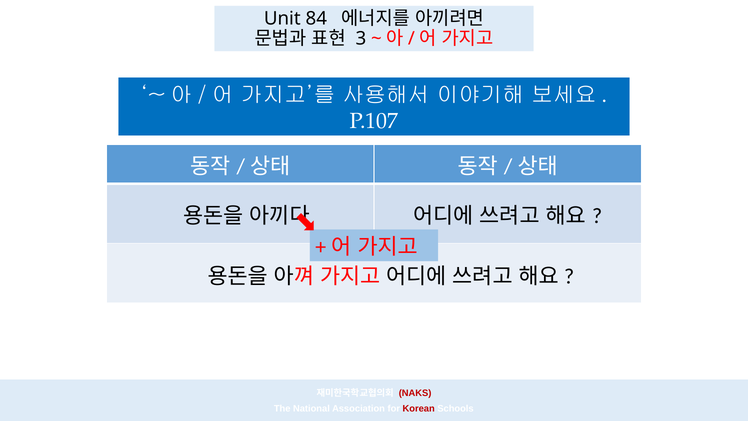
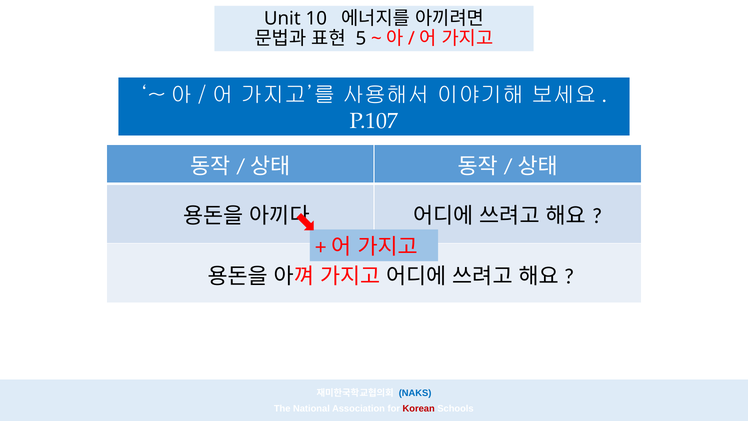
84: 84 -> 10 (316, 19)
3: 3 -> 5 (361, 39)
NAKS colour: red -> blue (415, 393)
